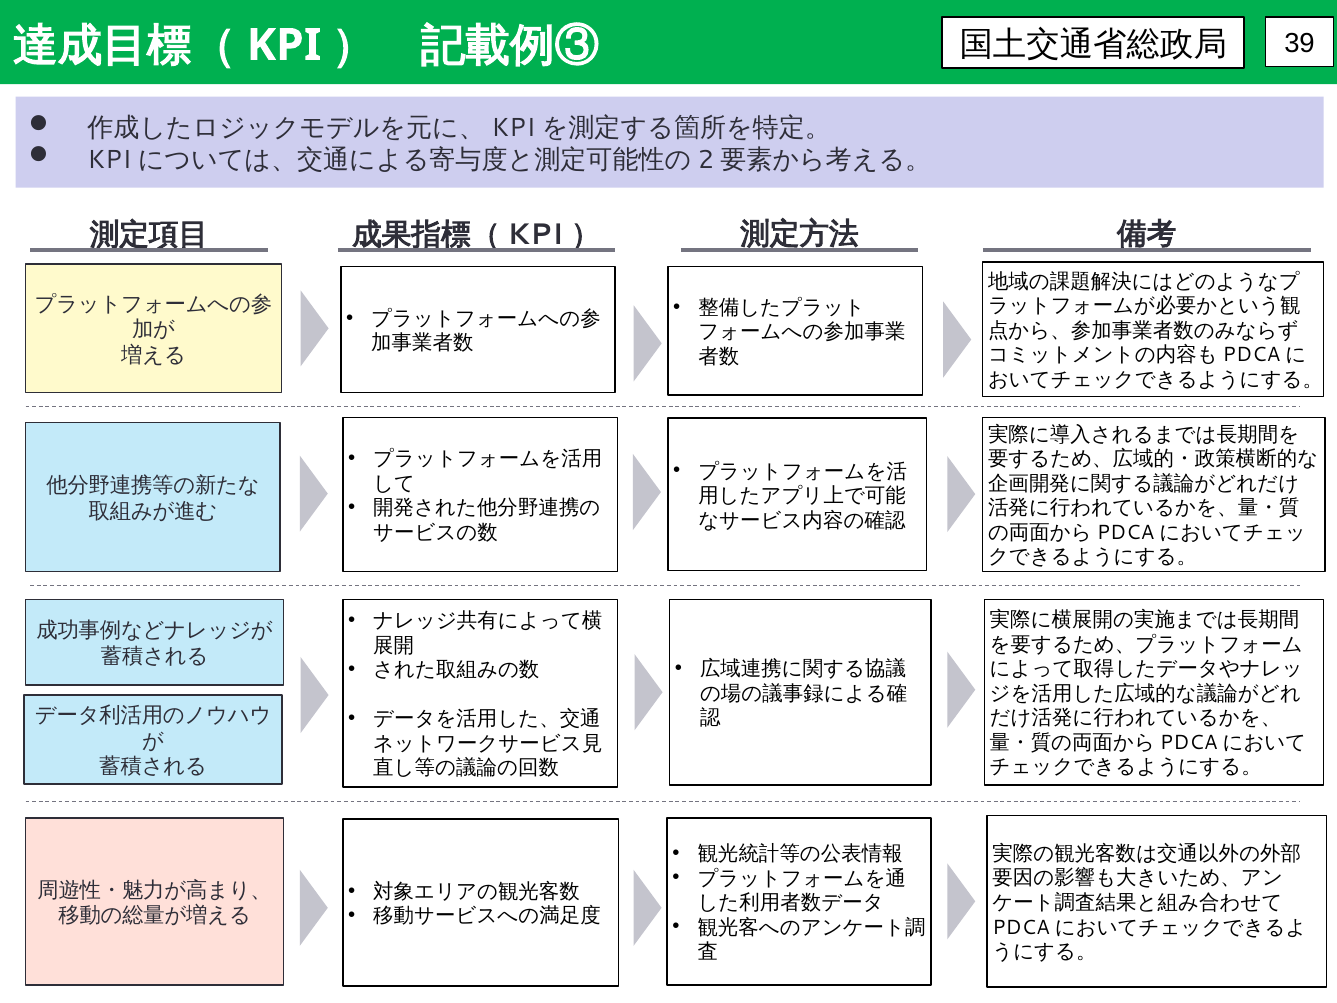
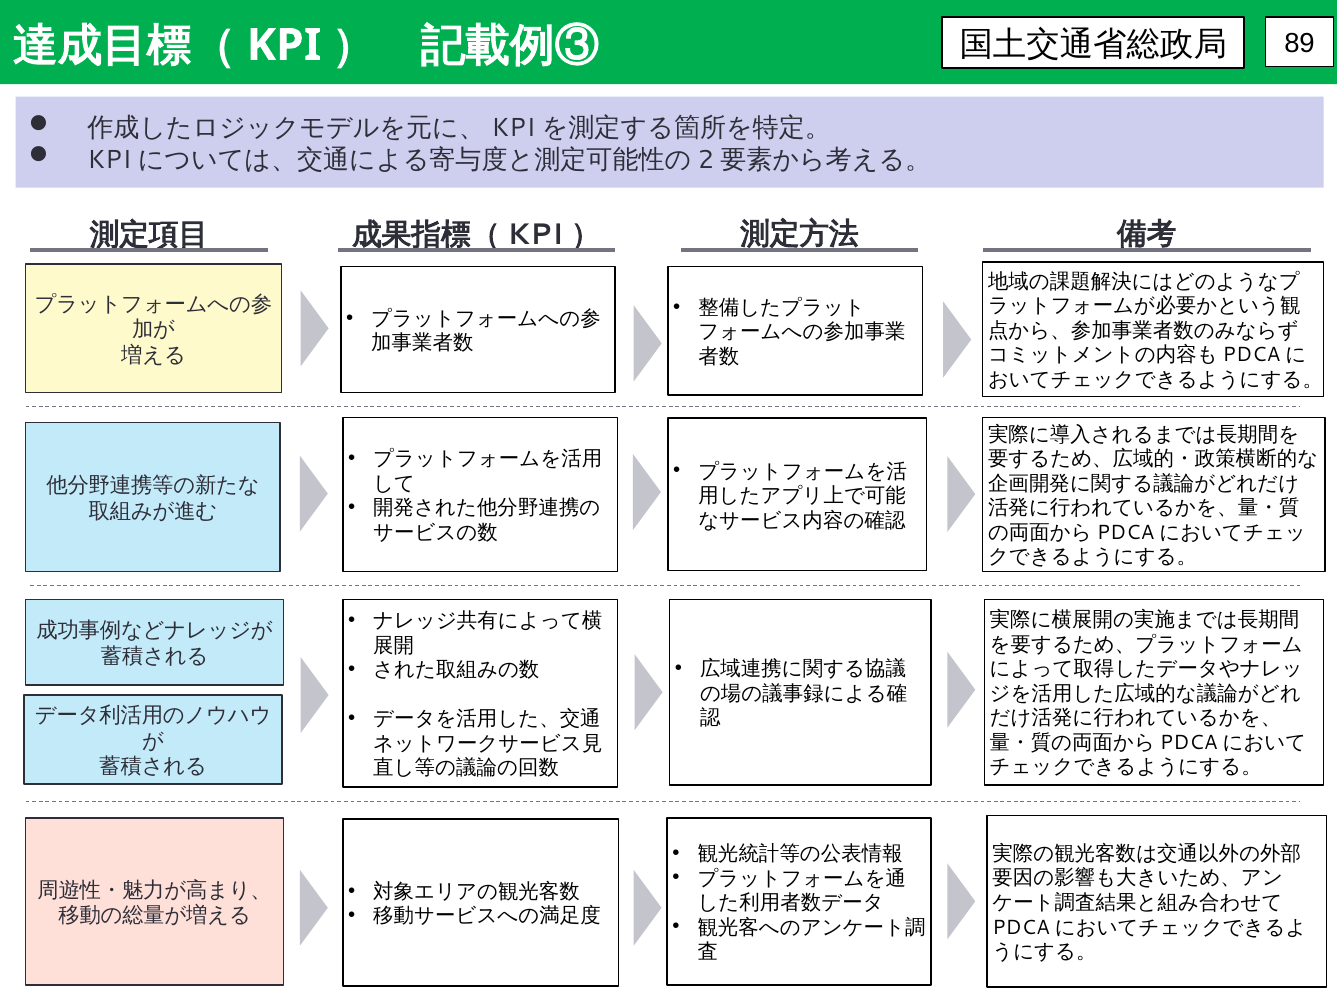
39: 39 -> 89 (1300, 44)
